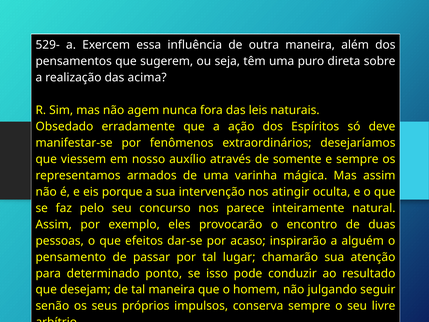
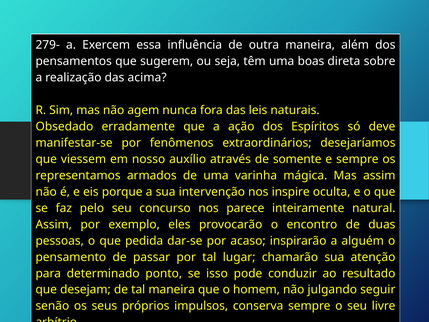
529-: 529- -> 279- (48, 45)
puro: puro -> boas (311, 61)
atingir: atingir -> inspire (291, 192)
efeitos: efeitos -> pedida (144, 241)
